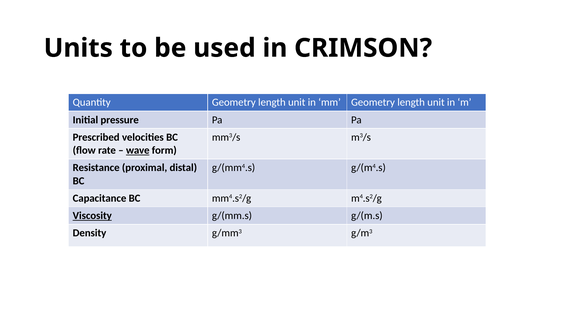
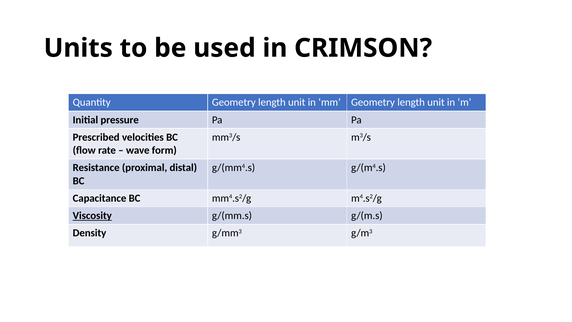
wave underline: present -> none (138, 150)
